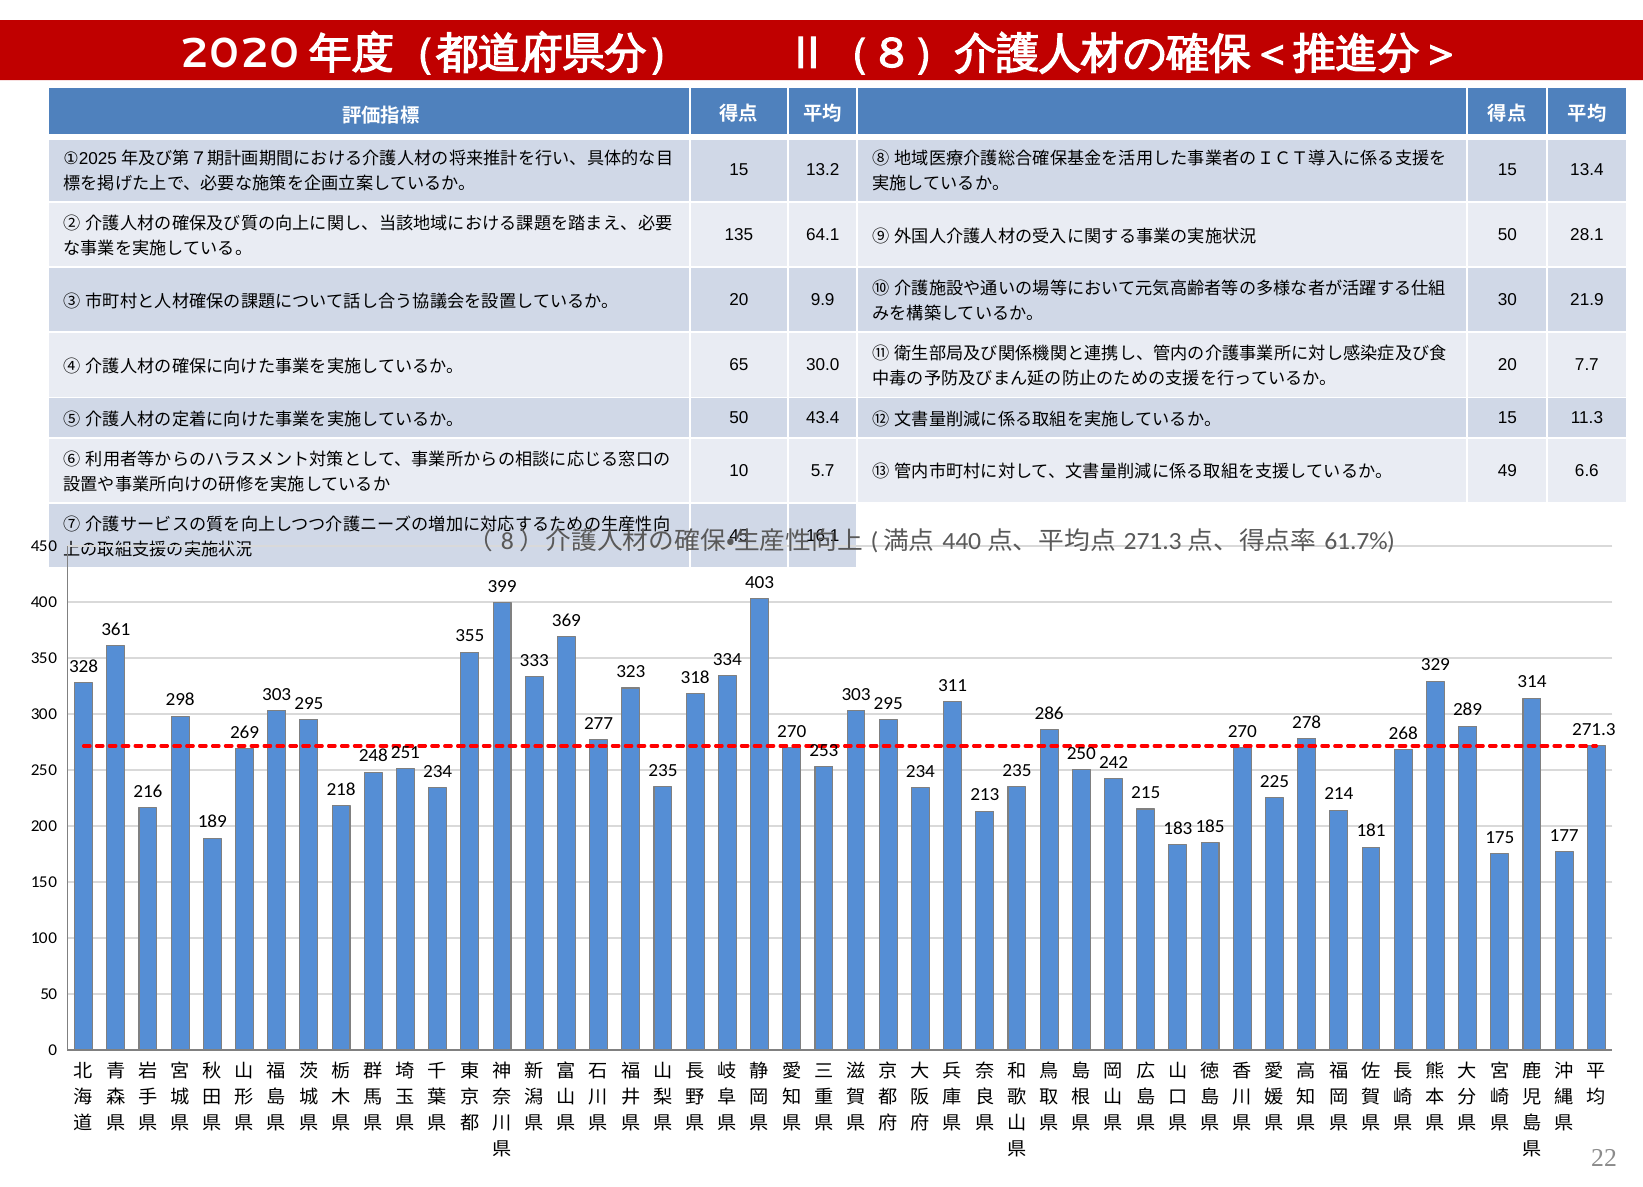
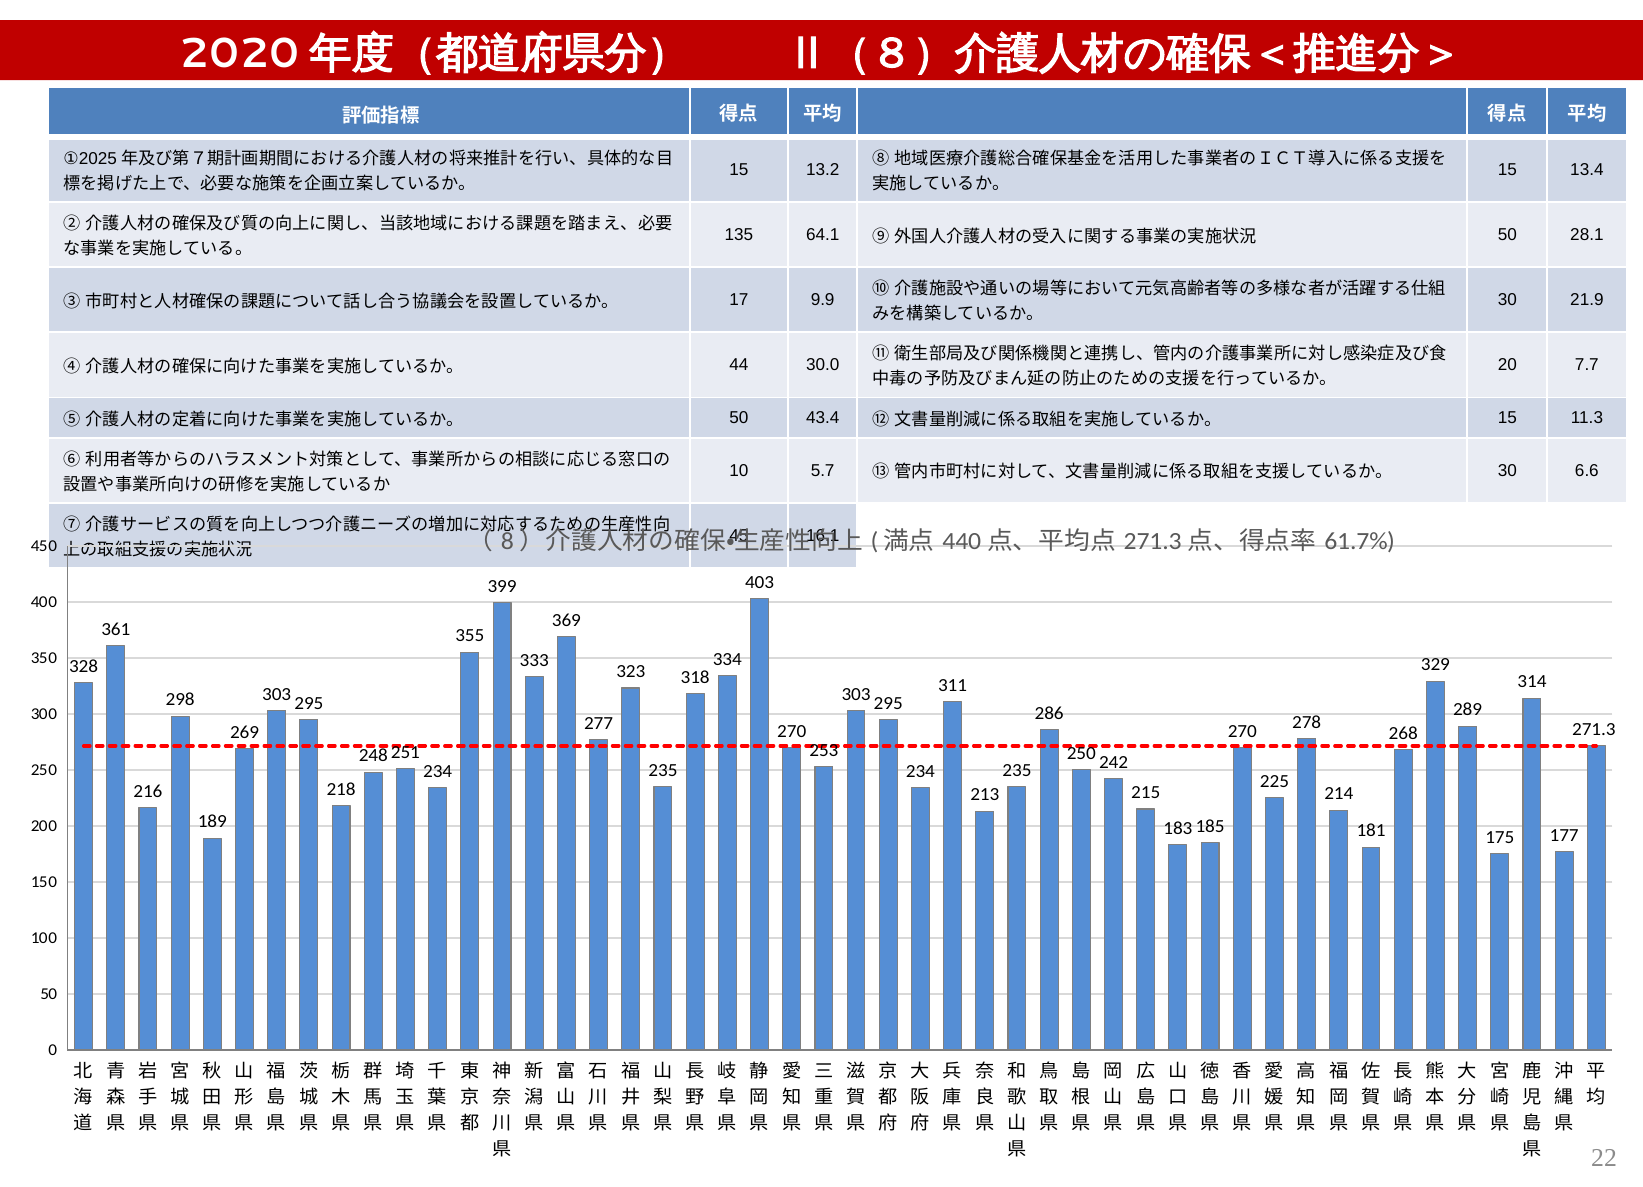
20: 20 -> 17 (739, 300)
65: 65 -> 44 (739, 365)
49: 49 -> 30 (1507, 470)
